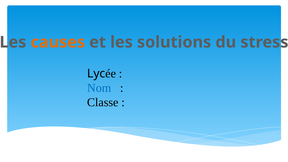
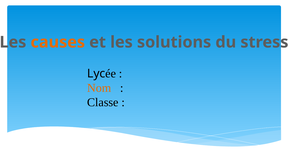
Nom colour: blue -> orange (99, 88)
